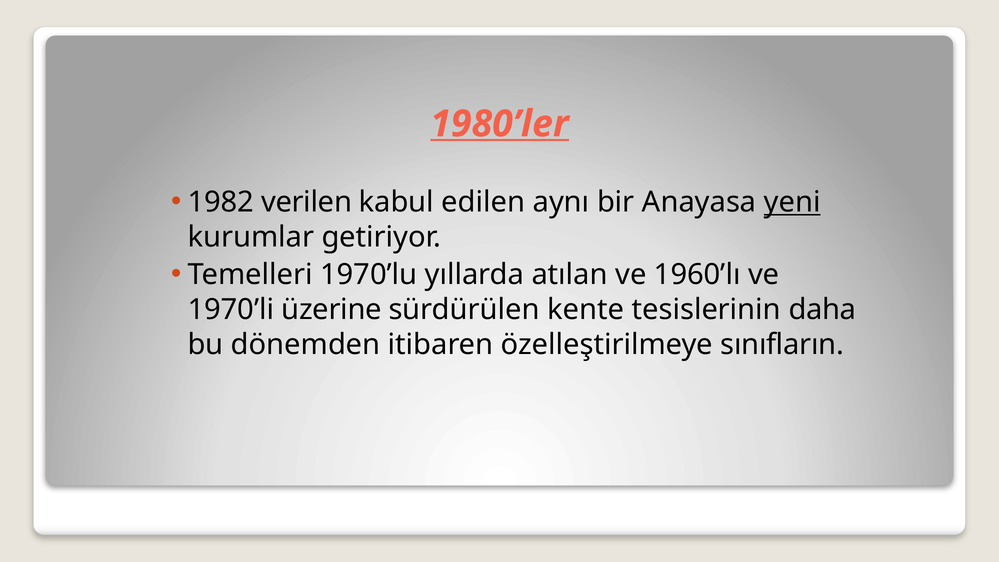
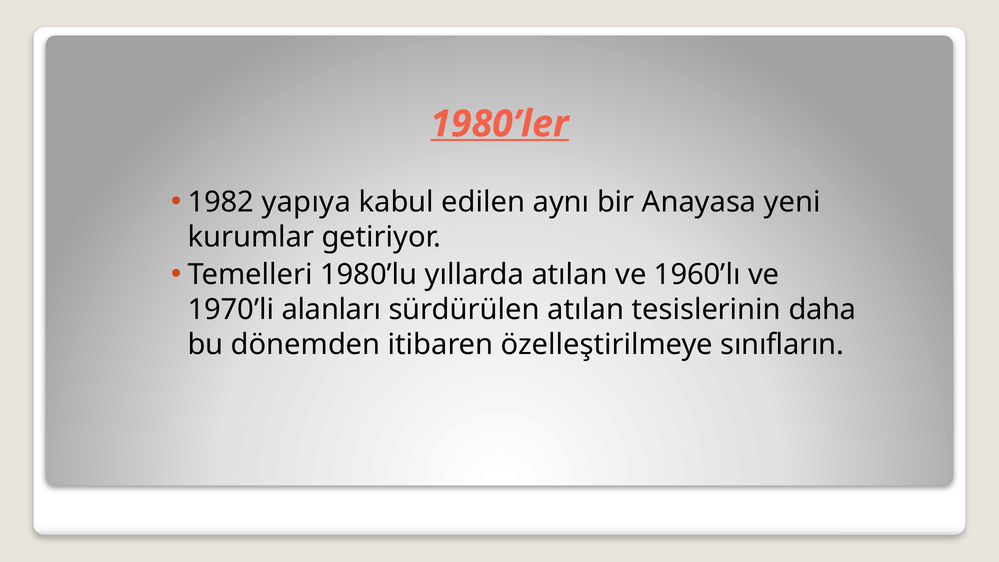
verilen: verilen -> yapıya (306, 202)
yeni underline: present -> none (792, 202)
1970’lu: 1970’lu -> 1980’lu (369, 275)
üzerine: üzerine -> alanları (331, 309)
sürdürülen kente: kente -> atılan (586, 309)
